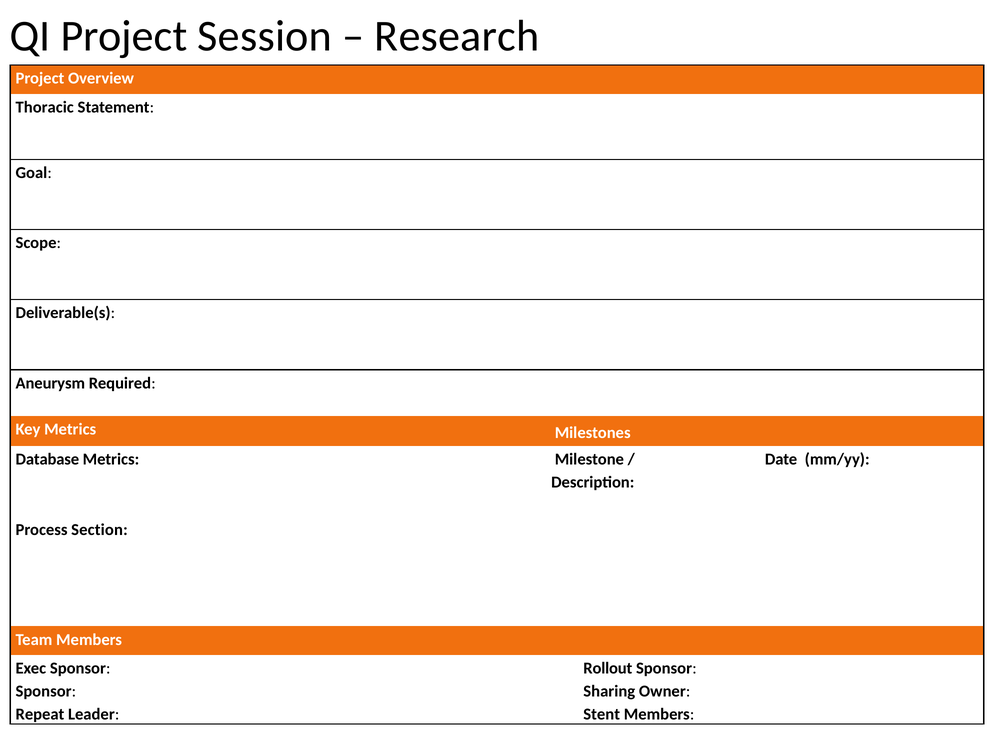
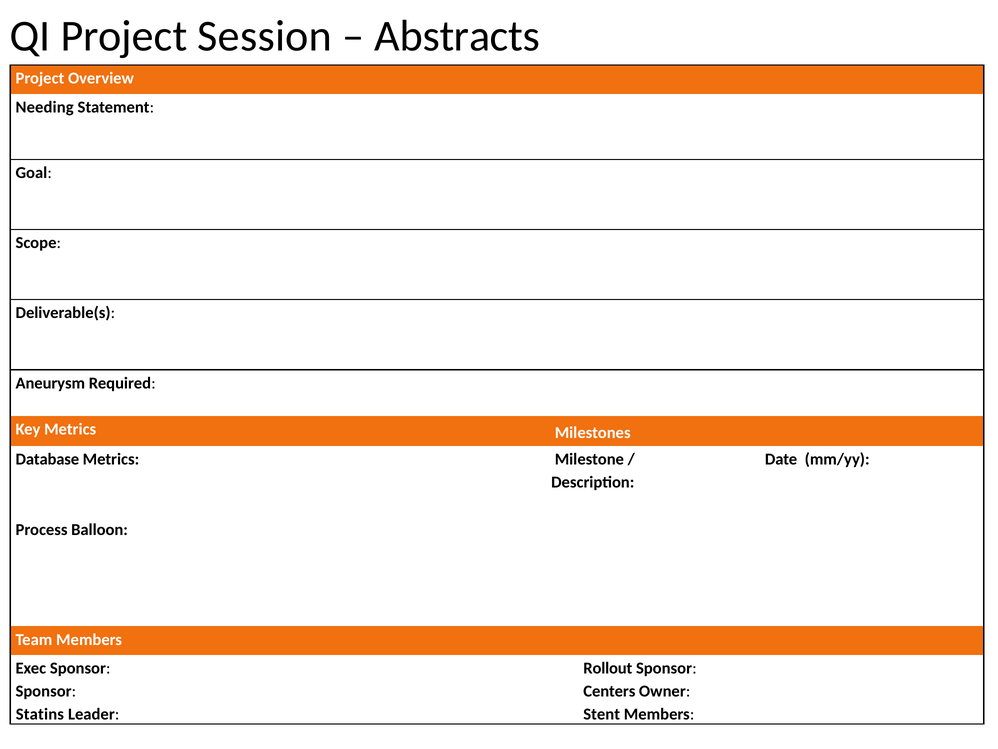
Research: Research -> Abstracts (457, 36)
Thoracic: Thoracic -> Needing (45, 107)
Section: Section -> Balloon (100, 529)
Sharing: Sharing -> Centers (609, 691)
Repeat: Repeat -> Statins (40, 714)
